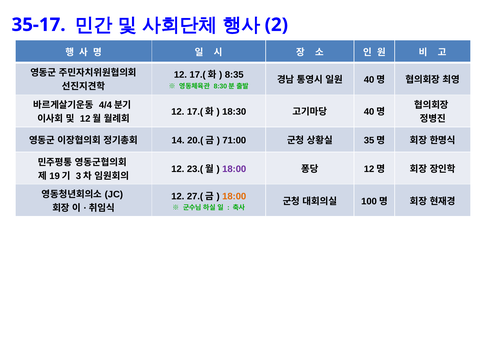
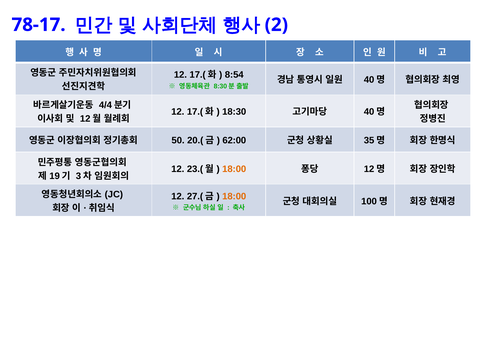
35-17: 35-17 -> 78-17 (39, 25)
8:35: 8:35 -> 8:54 (234, 75)
14: 14 -> 50 (178, 141)
71:00: 71:00 -> 62:00 (234, 141)
18:00 colour: purple -> orange (234, 169)
